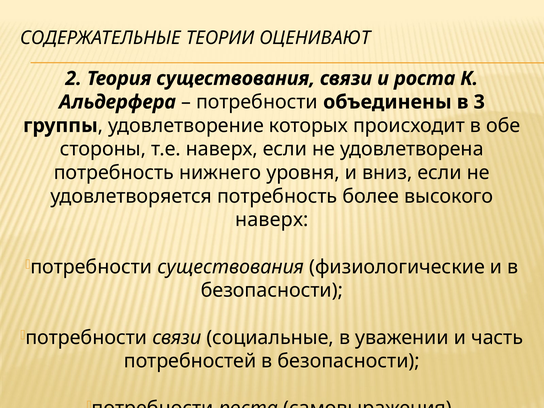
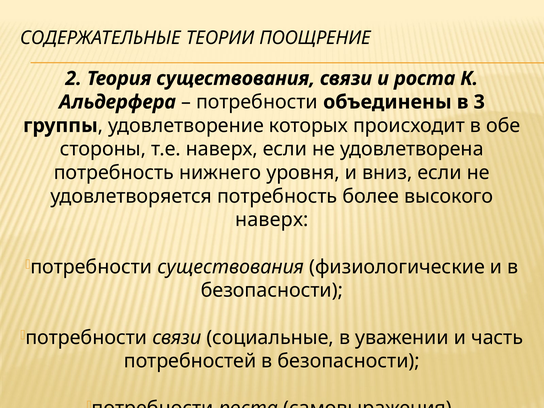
ОЦЕНИВАЮТ: ОЦЕНИВАЮТ -> ПООЩРЕНИЕ (315, 38)
